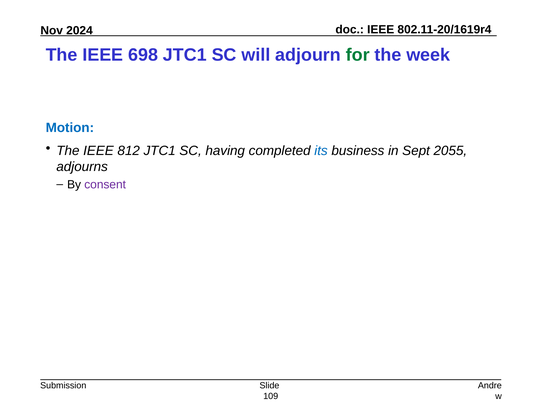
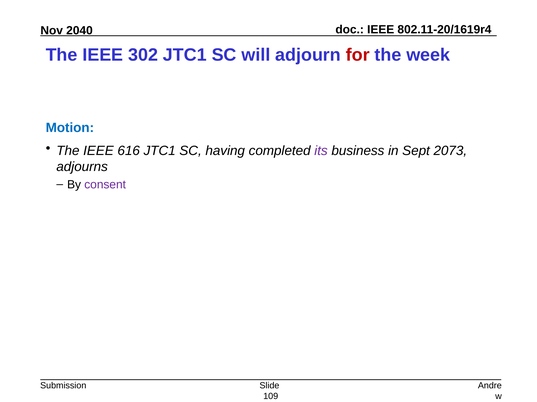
2024: 2024 -> 2040 (79, 31)
698: 698 -> 302 (143, 55)
for colour: green -> red (358, 55)
812: 812 -> 616 (129, 151)
its colour: blue -> purple (321, 151)
2055: 2055 -> 2073 (450, 151)
